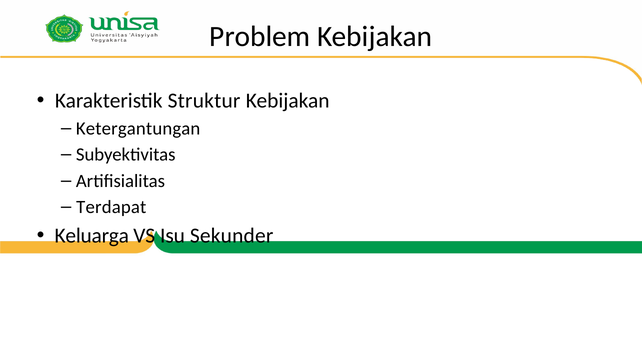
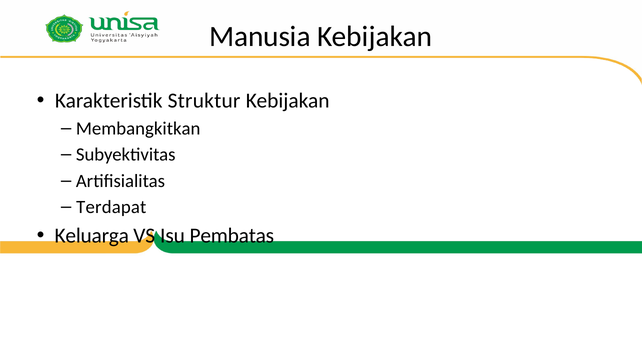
Problem: Problem -> Manusia (260, 37)
Ketergantungan: Ketergantungan -> Membangkitkan (138, 129)
Sekunder: Sekunder -> Pembatas (232, 236)
